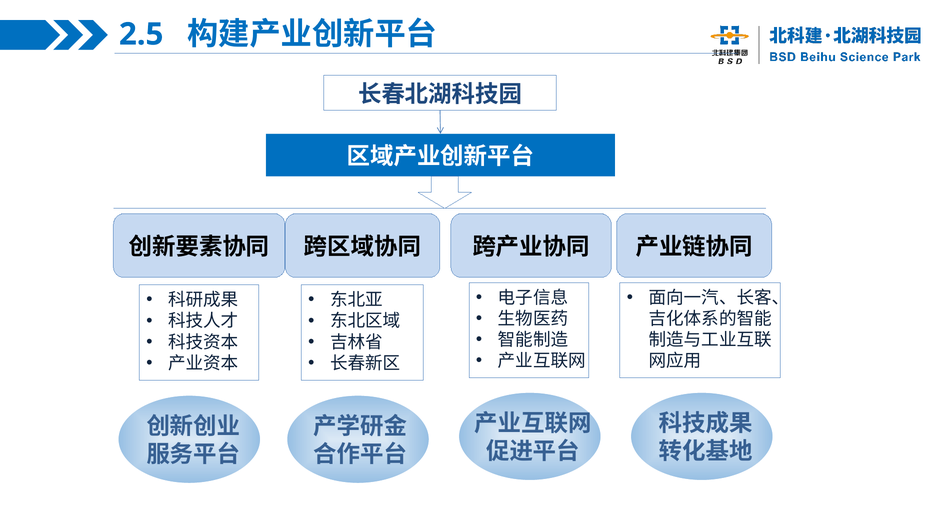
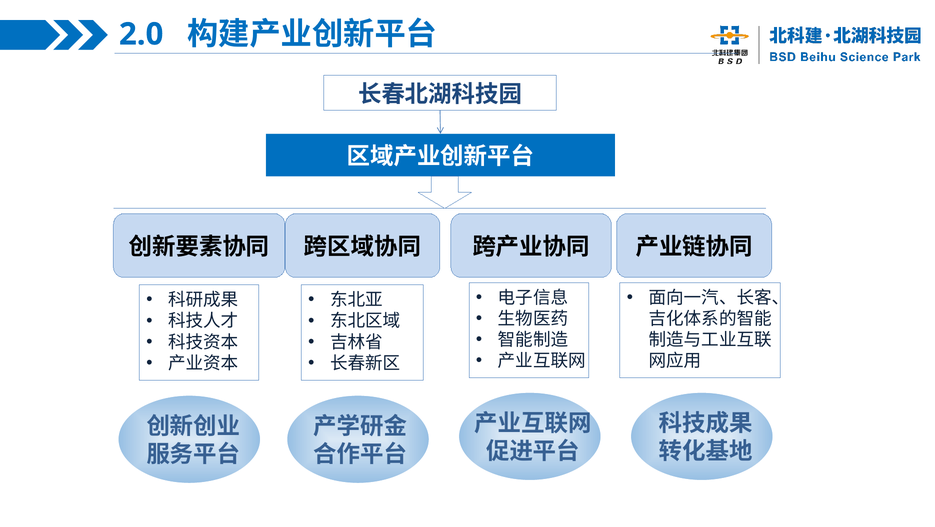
2.5: 2.5 -> 2.0 (141, 34)
